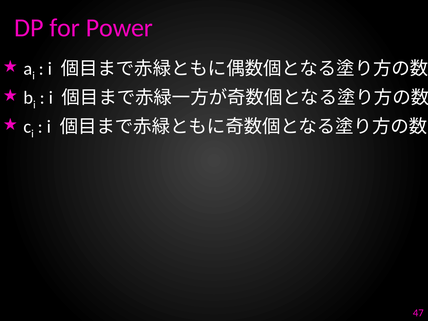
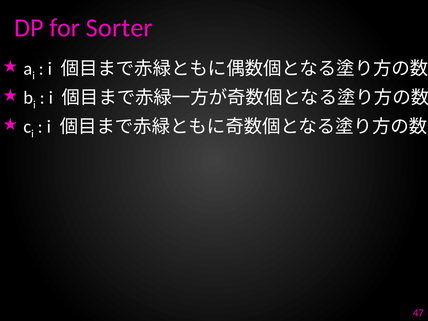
Power: Power -> Sorter (119, 28)
